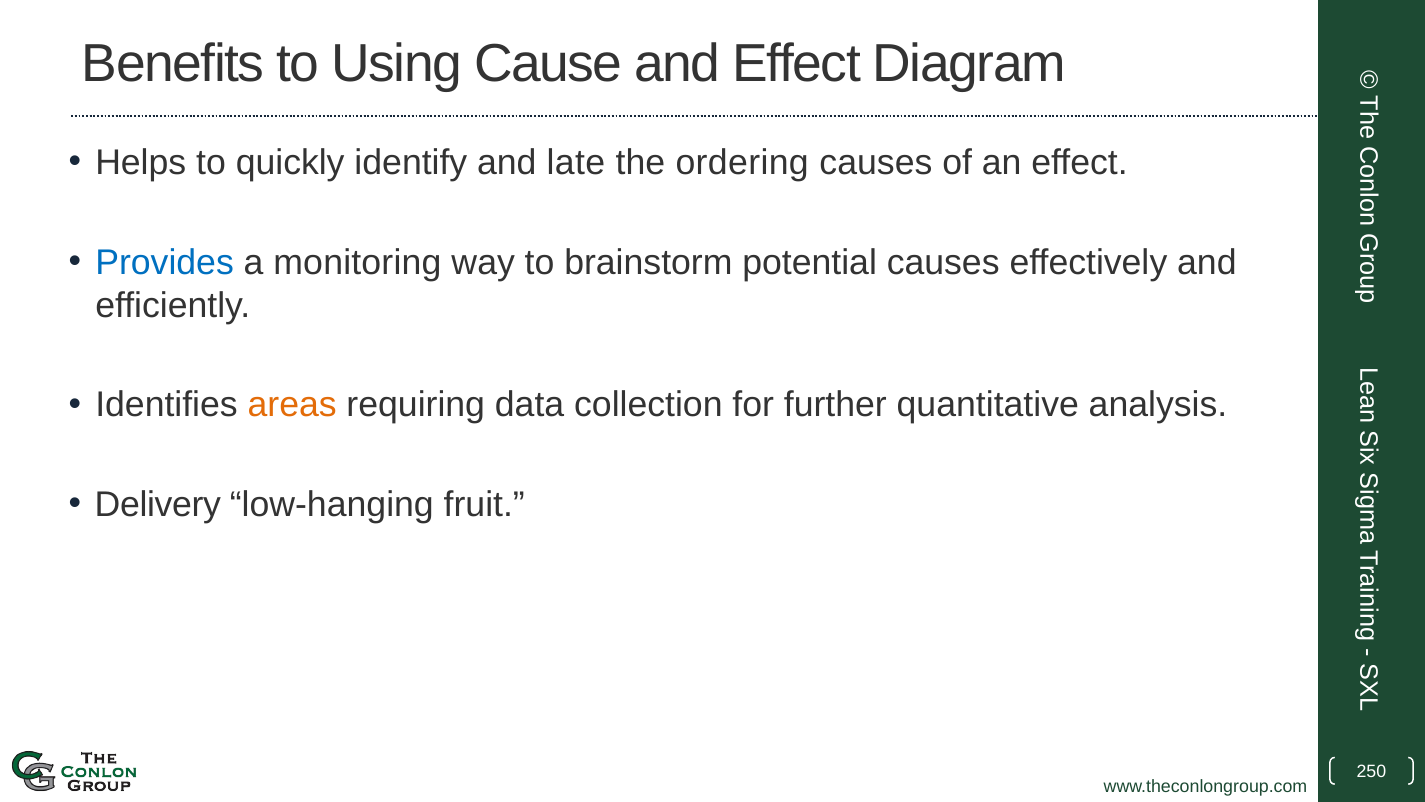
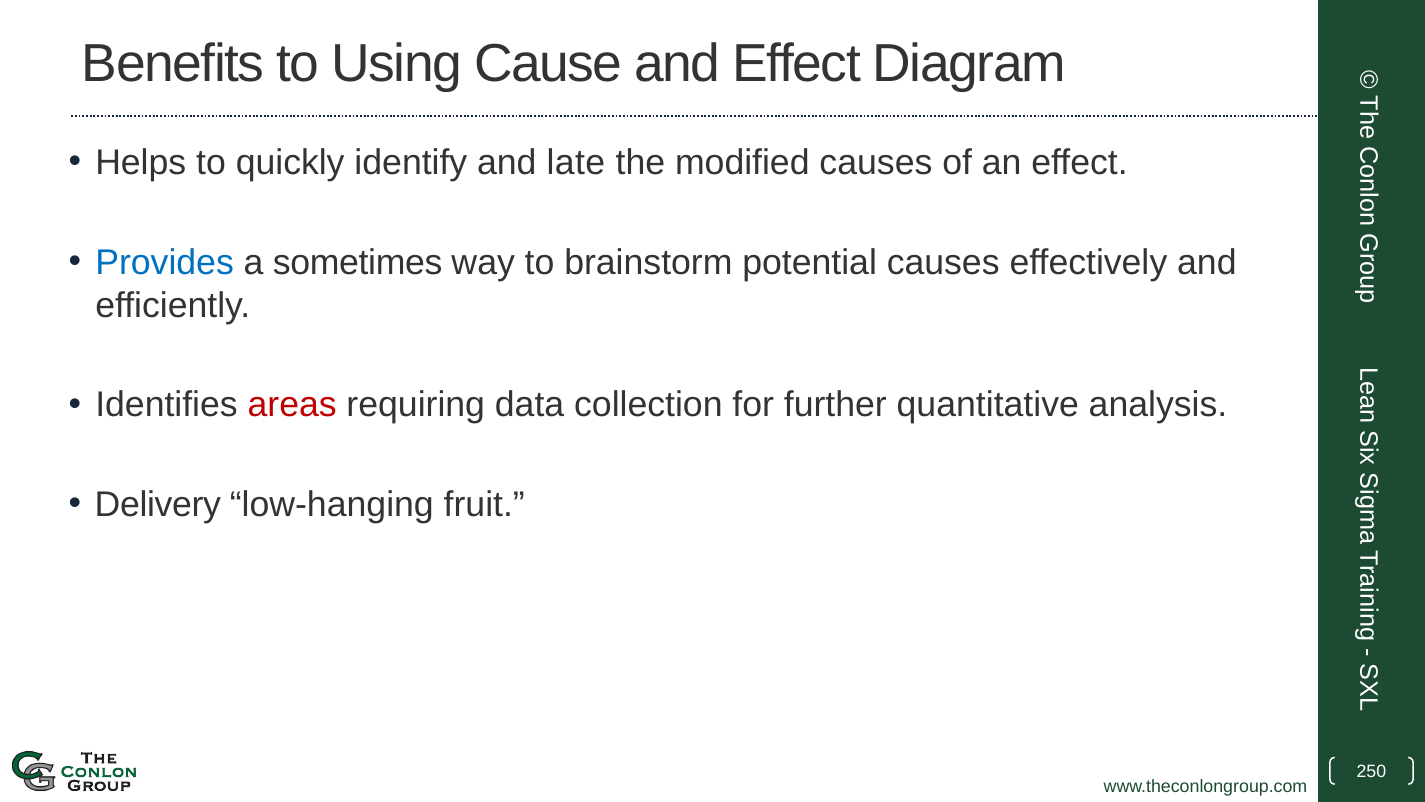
ordering: ordering -> modified (742, 163)
monitoring: monitoring -> sometimes (358, 263)
areas colour: orange -> red (292, 405)
